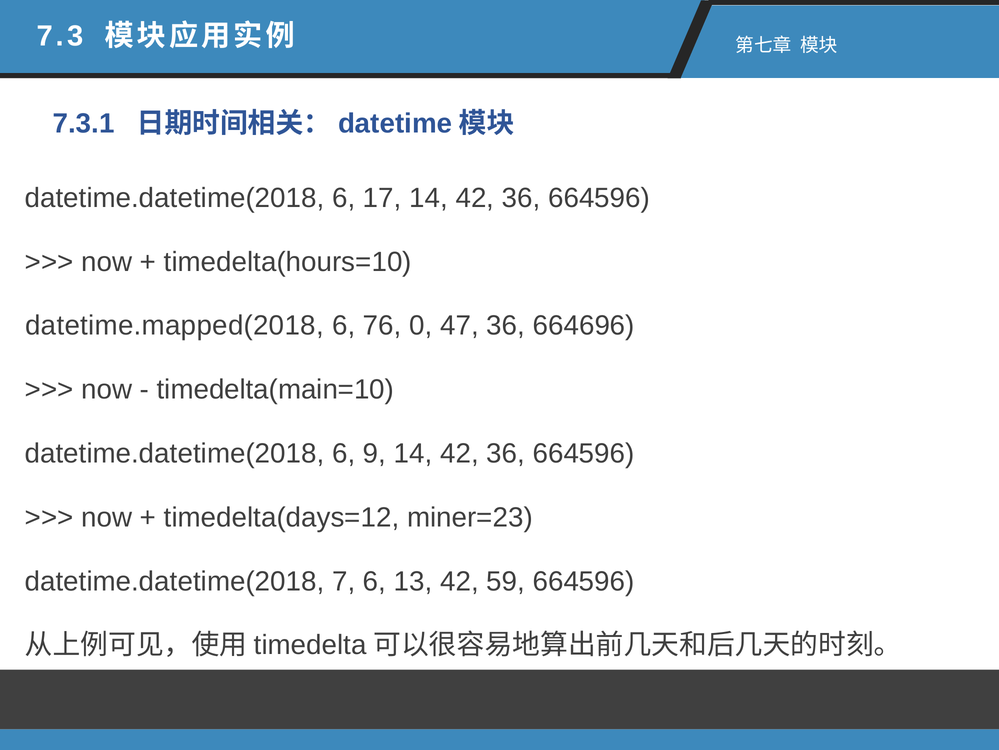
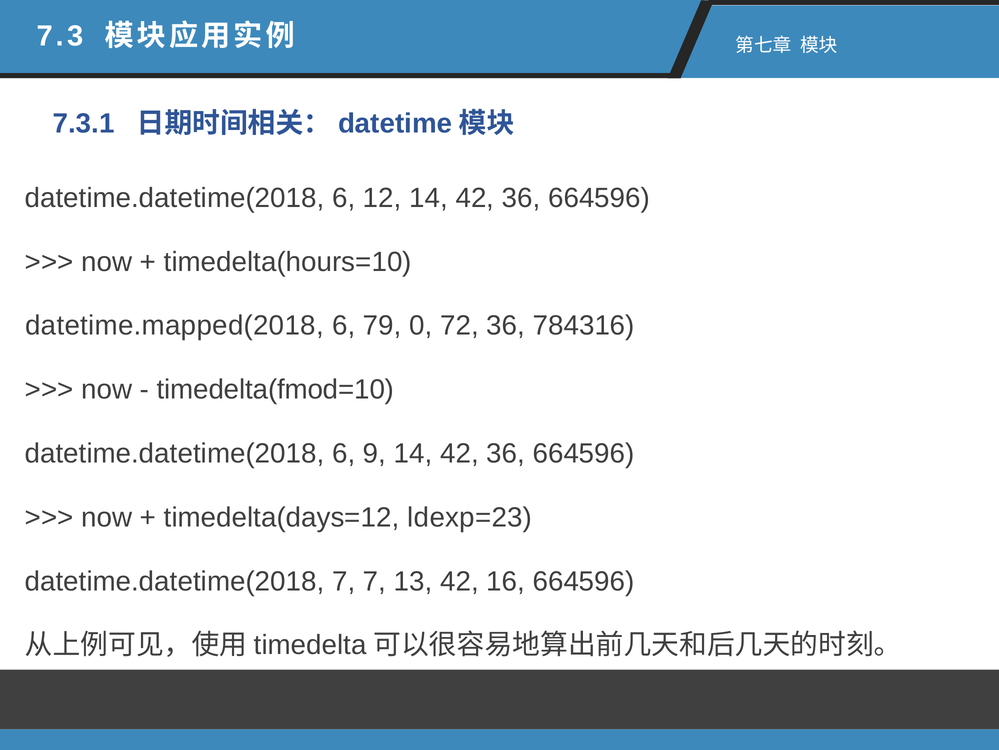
17: 17 -> 12 (382, 198)
76: 76 -> 79 (382, 325)
47: 47 -> 72 (459, 325)
664696: 664696 -> 784316 (584, 325)
timedelta(main=10: timedelta(main=10 -> timedelta(fmod=10 (275, 389)
miner=23: miner=23 -> ldexp=23 (470, 517)
7 6: 6 -> 7 (375, 581)
59: 59 -> 16 (506, 581)
